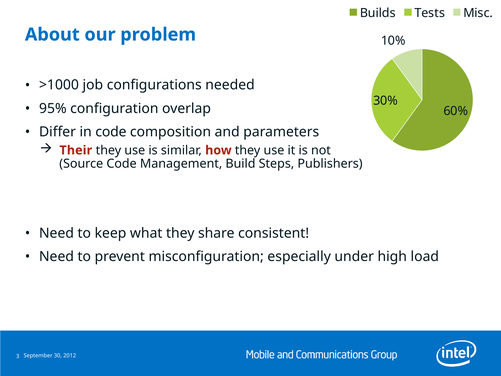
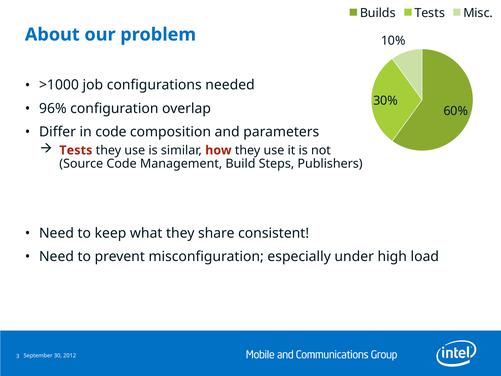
95%: 95% -> 96% (53, 108)
Their: Their -> Tests (76, 150)
